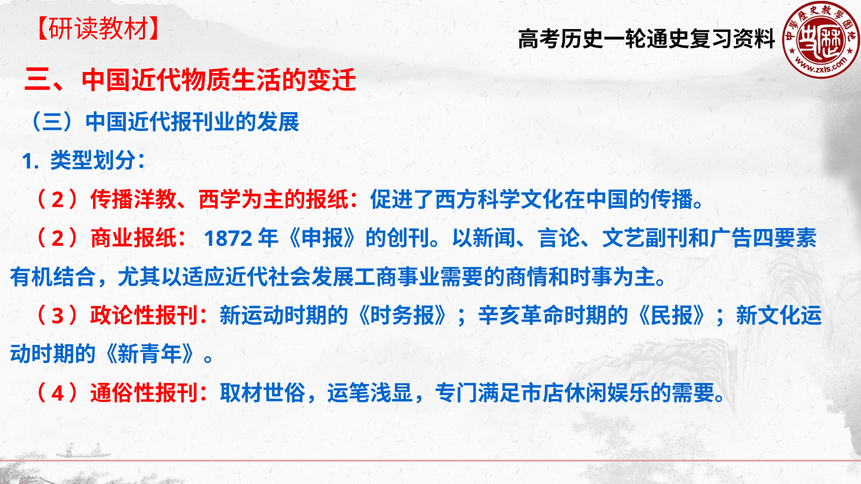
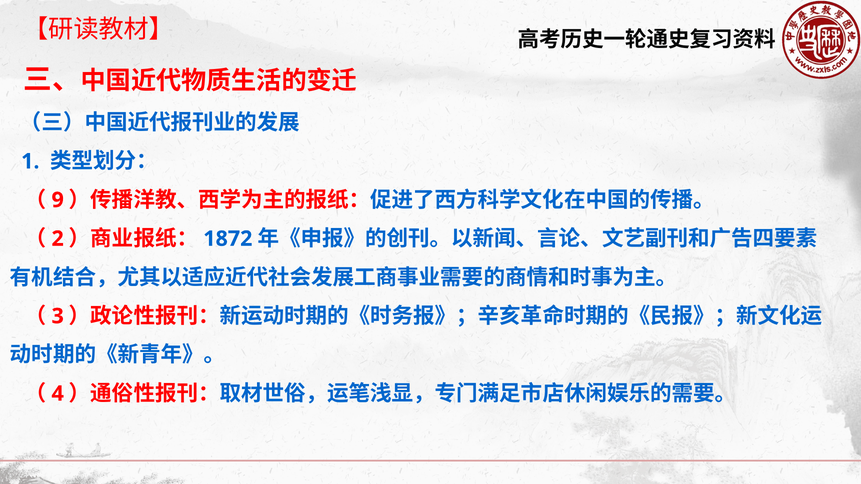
2: 2 -> 9 (58, 200)
